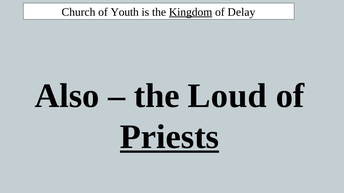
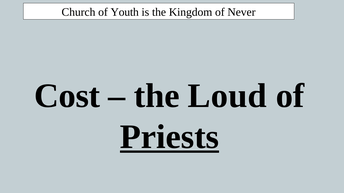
Kingdom underline: present -> none (191, 12)
Delay: Delay -> Never (242, 12)
Also: Also -> Cost (67, 96)
